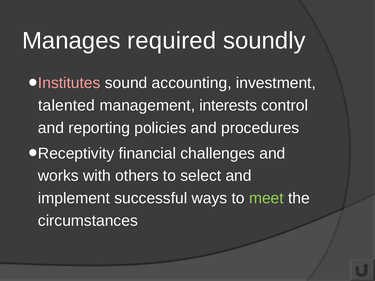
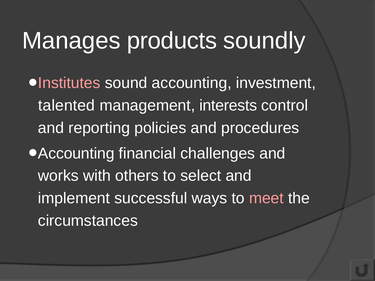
required: required -> products (172, 41)
Receptivity: Receptivity -> Accounting (76, 153)
meet colour: light green -> pink (266, 199)
